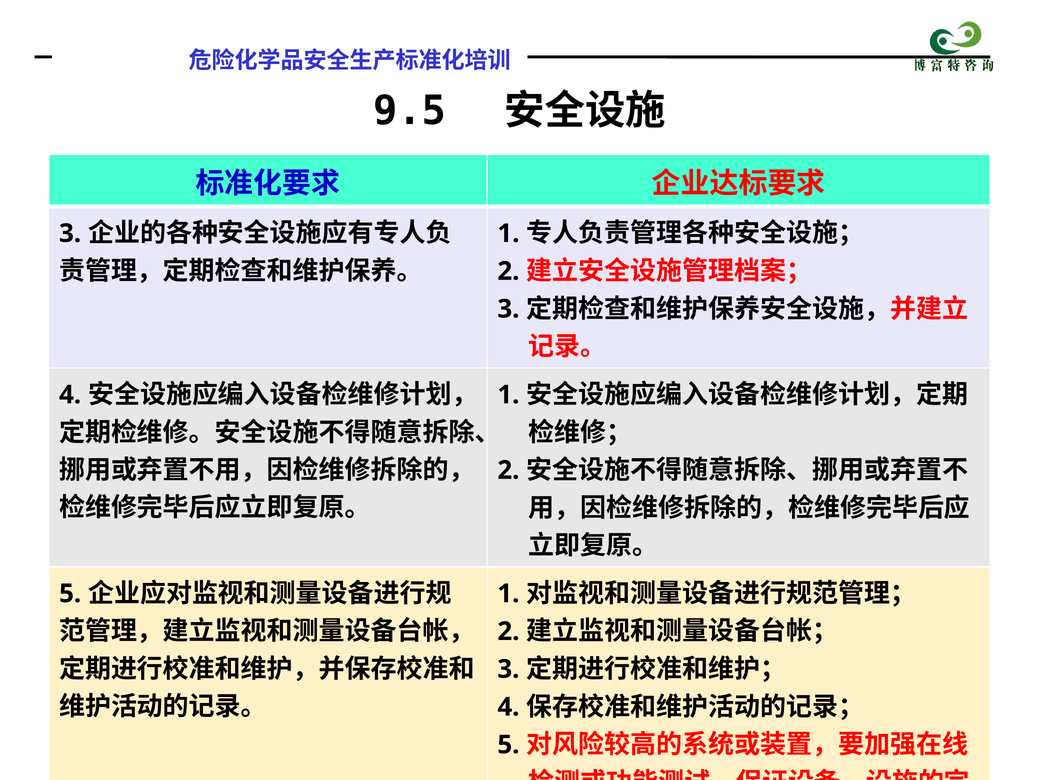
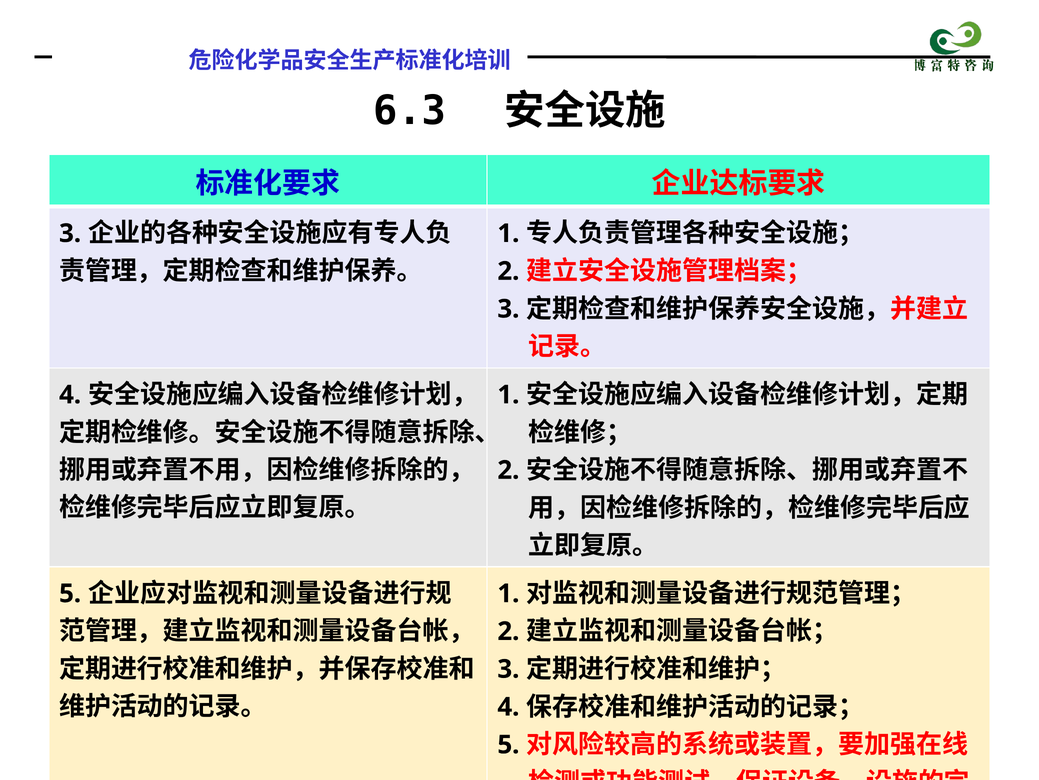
9.5: 9.5 -> 6.3 (410, 111)
